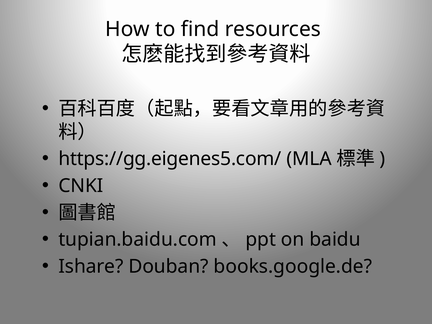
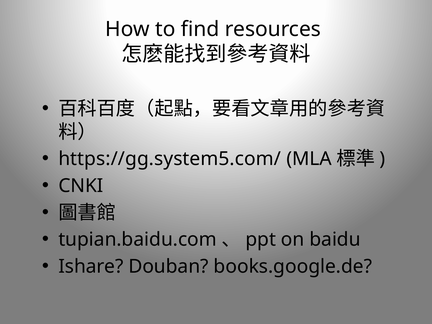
https://gg.eigenes5.com/: https://gg.eigenes5.com/ -> https://gg.system5.com/ (170, 159)
